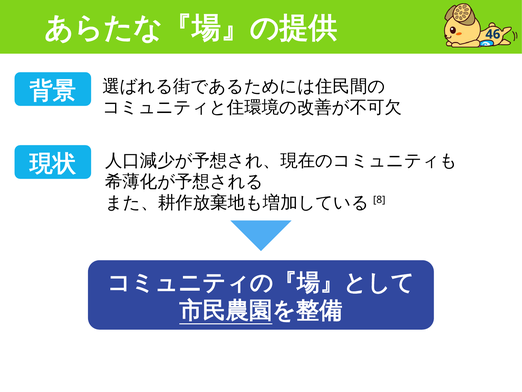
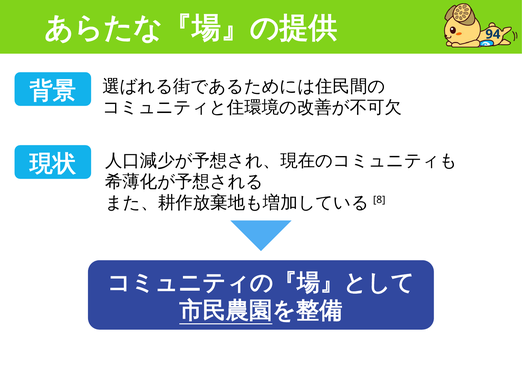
46: 46 -> 94 (493, 34)
